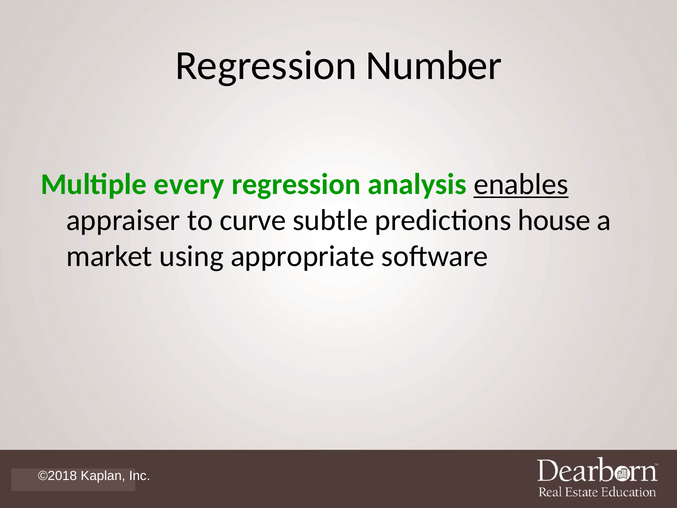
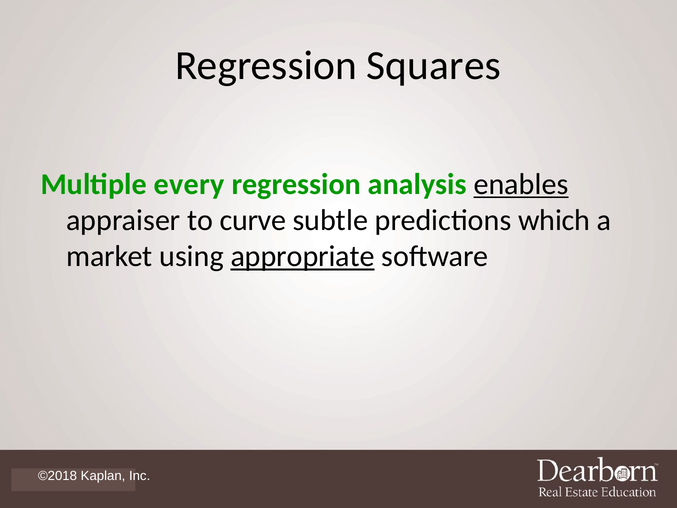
Number: Number -> Squares (434, 66)
house: house -> which (554, 220)
appropriate underline: none -> present (303, 256)
